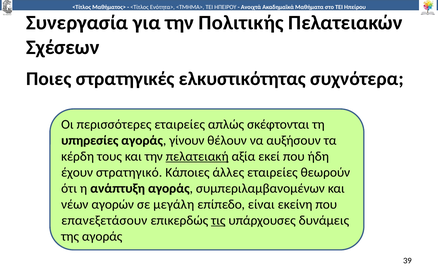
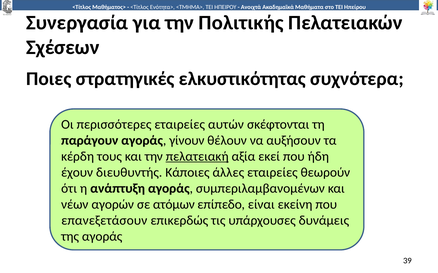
απλώς: απλώς -> αυτών (226, 125)
υπηρεσίες: υπηρεσίες -> παράγουν (90, 141)
στρατηγικό: στρατηγικό -> διευθυντής (129, 173)
μεγάλη: μεγάλη -> ατόμων (174, 205)
τις underline: present -> none (218, 221)
